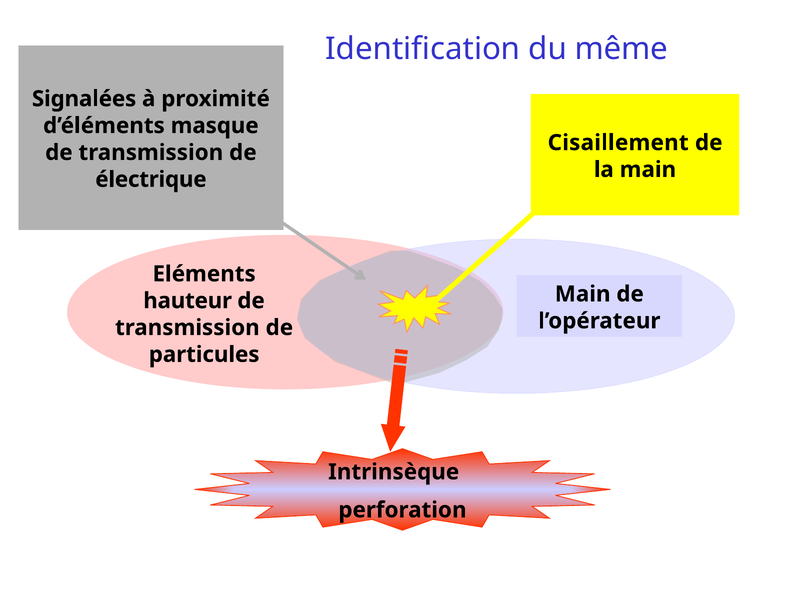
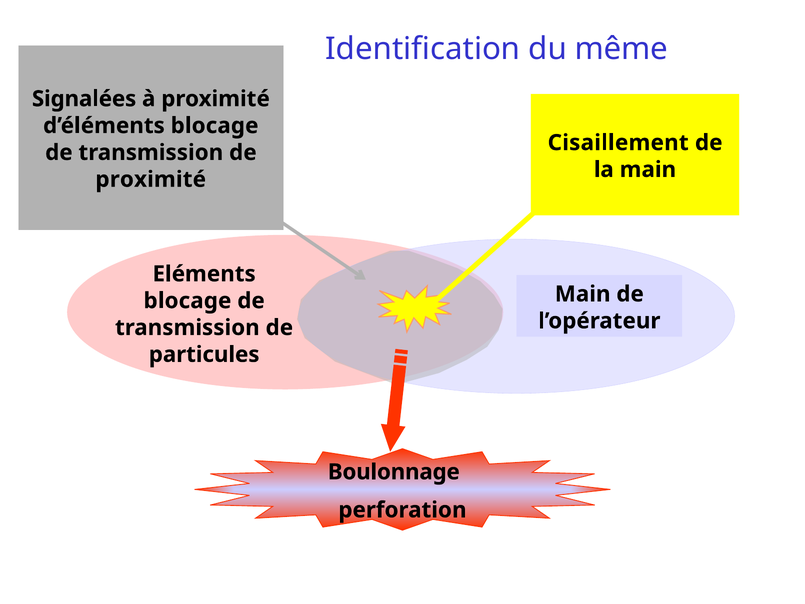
d’éléments masque: masque -> blocage (215, 126)
électrique: électrique -> proximité (151, 179)
hauteur: hauteur -> blocage (187, 301)
Intrinsèque: Intrinsèque -> Boulonnage (394, 472)
